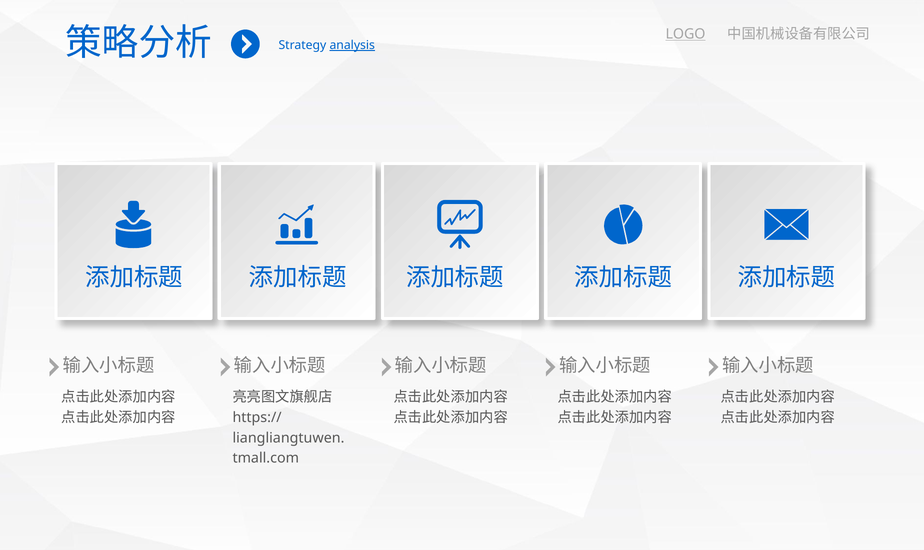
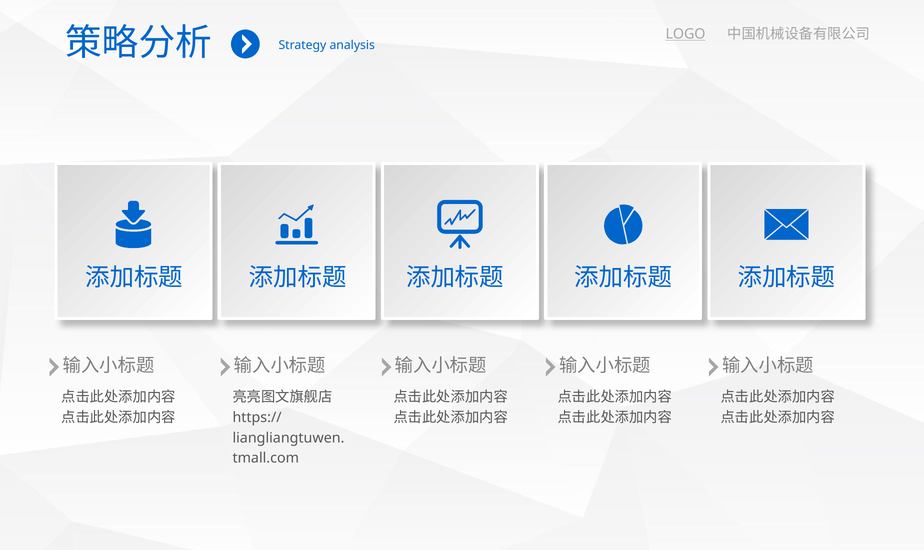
analysis underline: present -> none (352, 45)
